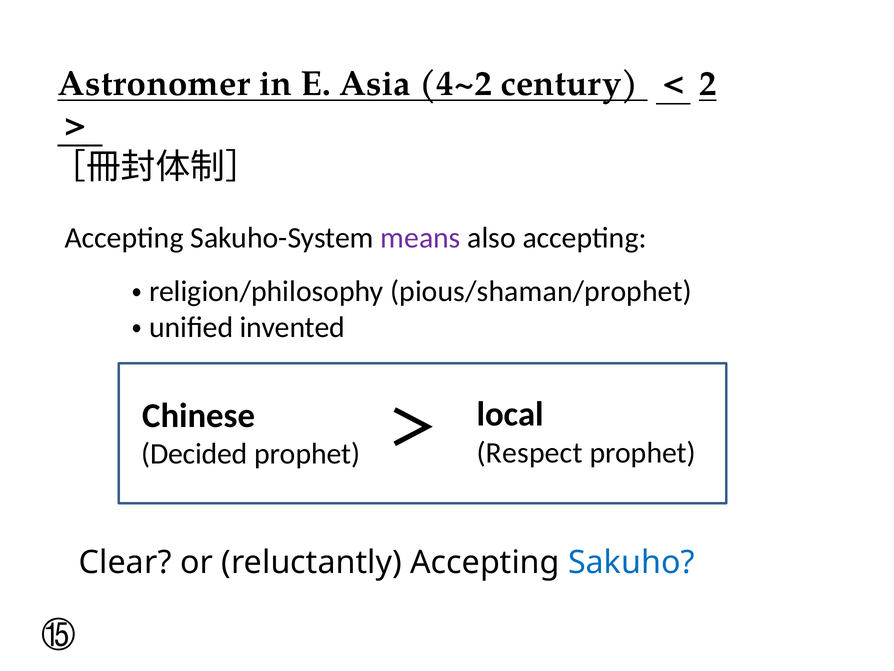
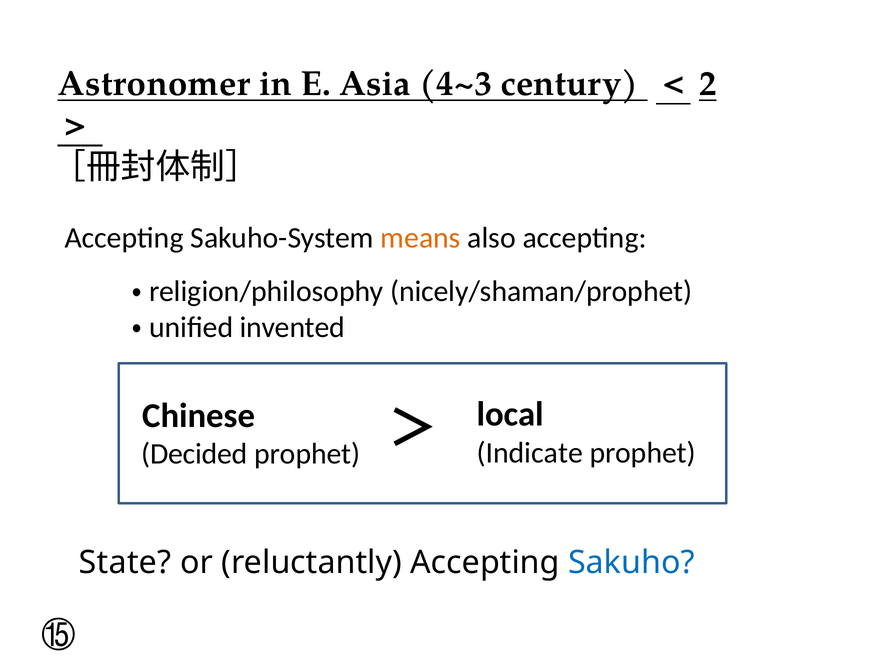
4~2: 4~2 -> 4~3 (456, 84)
means colour: purple -> orange (420, 238)
pious/shaman/prophet: pious/shaman/prophet -> nicely/shaman/prophet (541, 291)
Respect: Respect -> Indicate (530, 452)
Clear: Clear -> State (125, 562)
